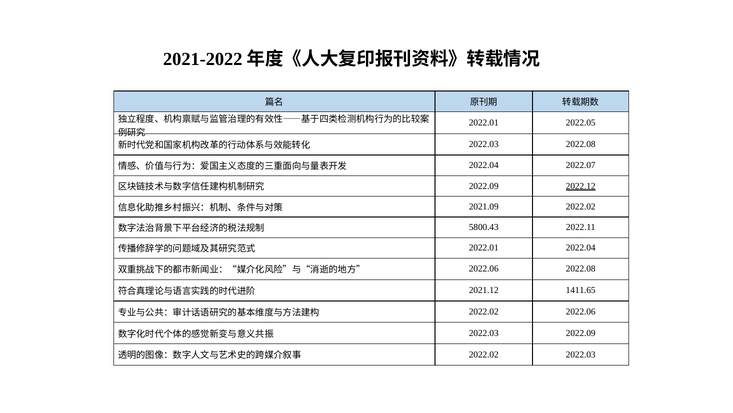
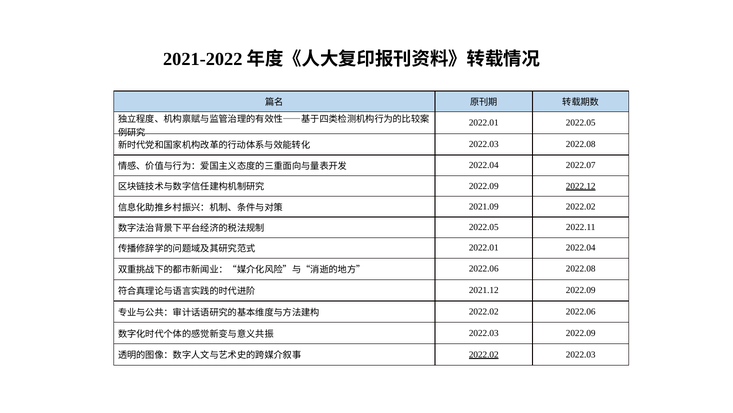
5800.43: 5800.43 -> 2022.05 (484, 227)
2021.12 1411.65: 1411.65 -> 2022.09 (581, 290)
2022.02 underline: none -> present (484, 354)
